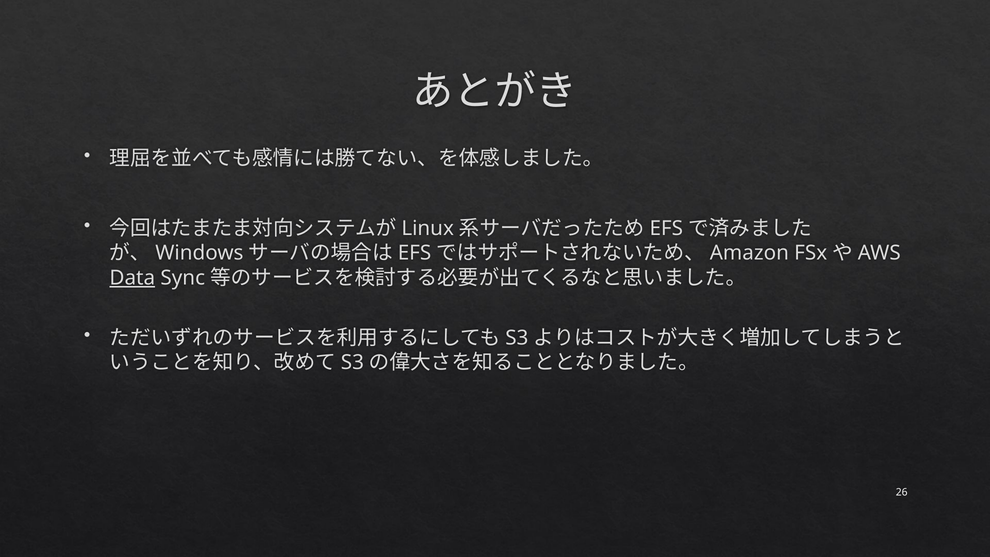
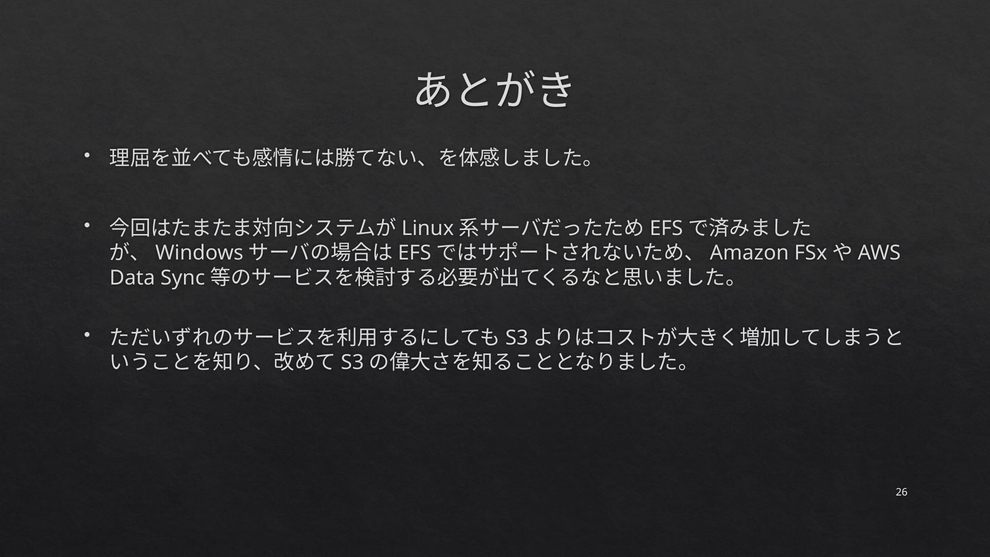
Data underline: present -> none (132, 278)
